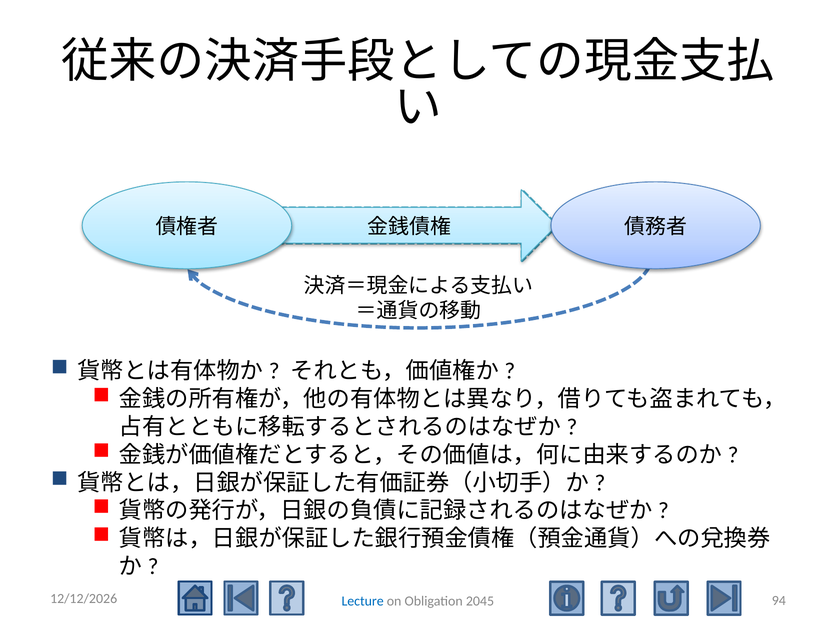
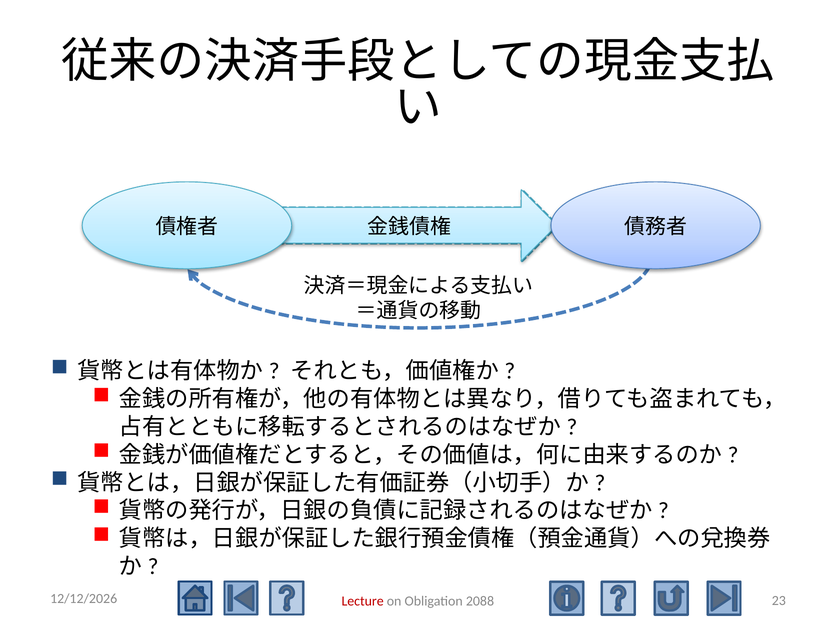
94: 94 -> 23 (779, 600)
Lecture colour: blue -> red (363, 601)
2045: 2045 -> 2088 (480, 601)
